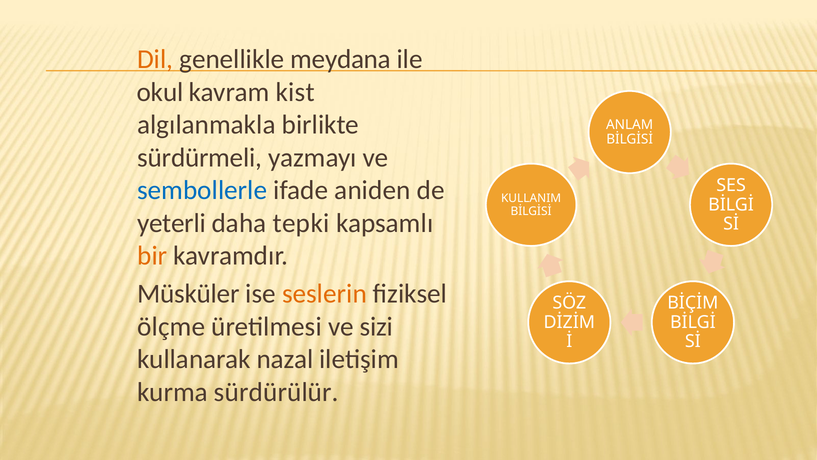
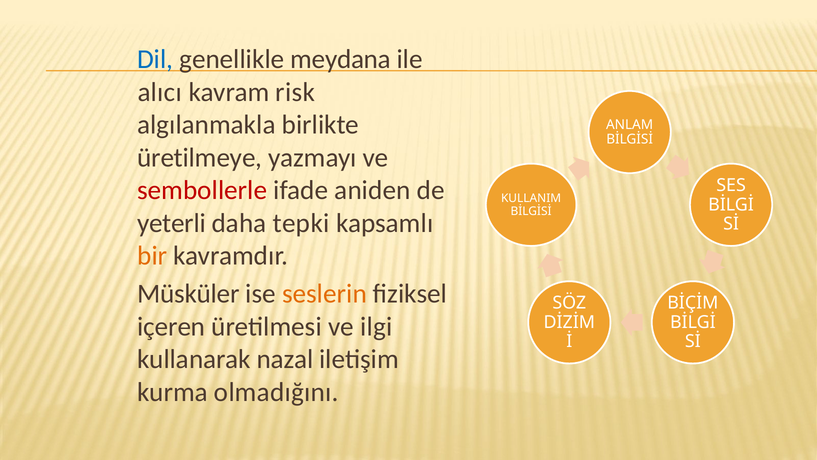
Dil colour: orange -> blue (155, 59)
okul: okul -> alıcı (160, 92)
kist: kist -> risk (295, 92)
sürdürmeli: sürdürmeli -> üretilmeye (200, 157)
sembollerle colour: blue -> red (202, 190)
ölçme: ölçme -> içeren (171, 326)
sizi: sizi -> ilgi (376, 326)
sürdürülür: sürdürülür -> olmadığını (276, 392)
